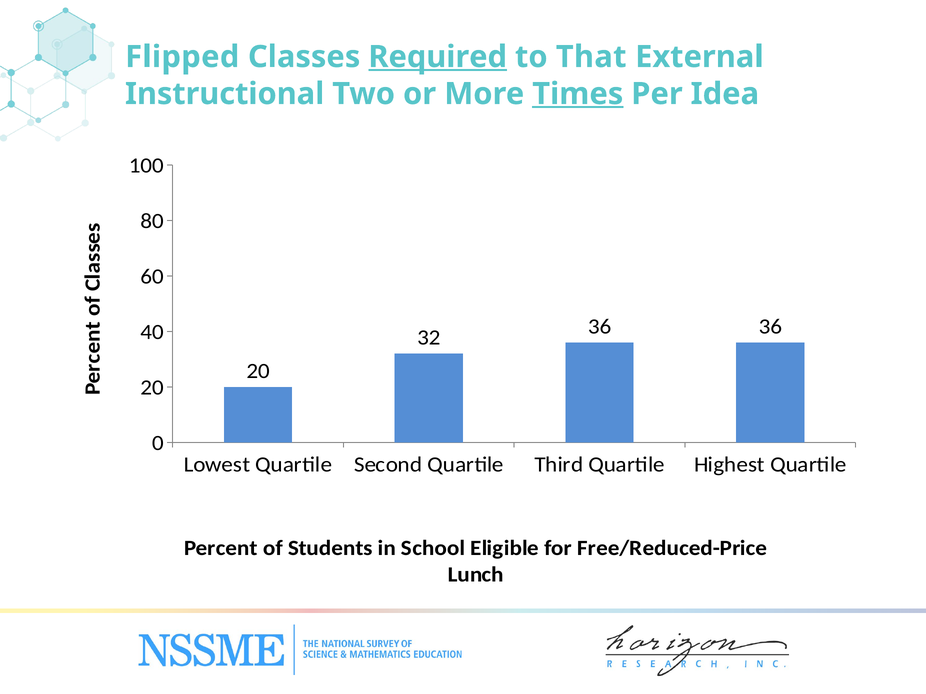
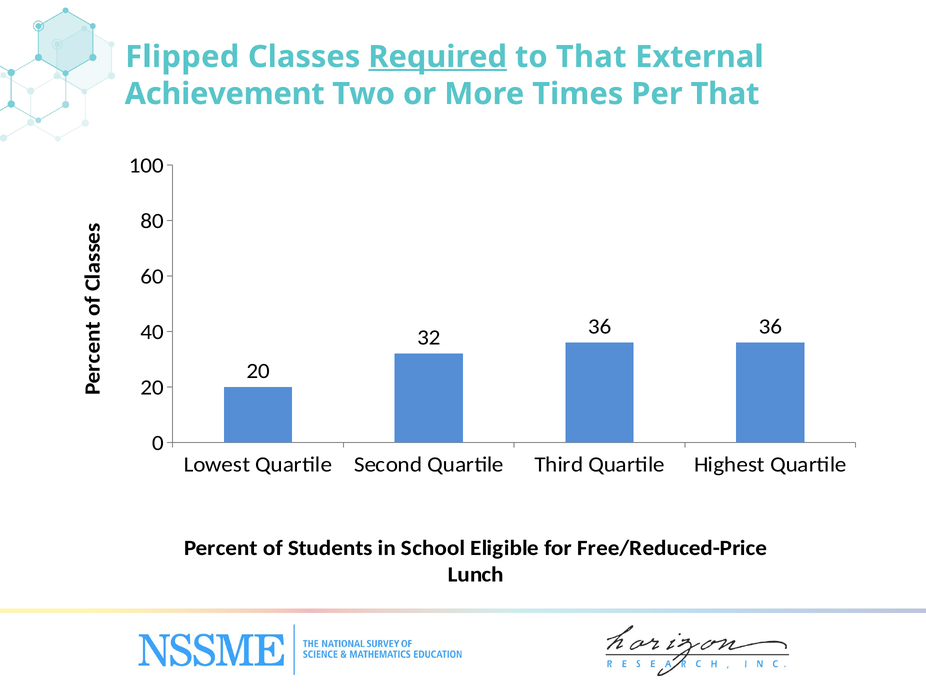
Instructional: Instructional -> Achievement (225, 94)
Times underline: present -> none (578, 94)
Per Idea: Idea -> That (725, 94)
